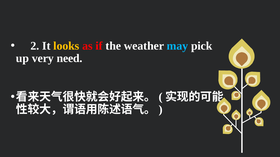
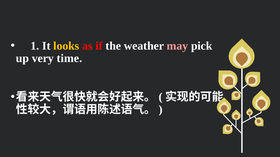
2: 2 -> 1 (35, 46)
may colour: light blue -> pink (177, 46)
need: need -> time (69, 59)
